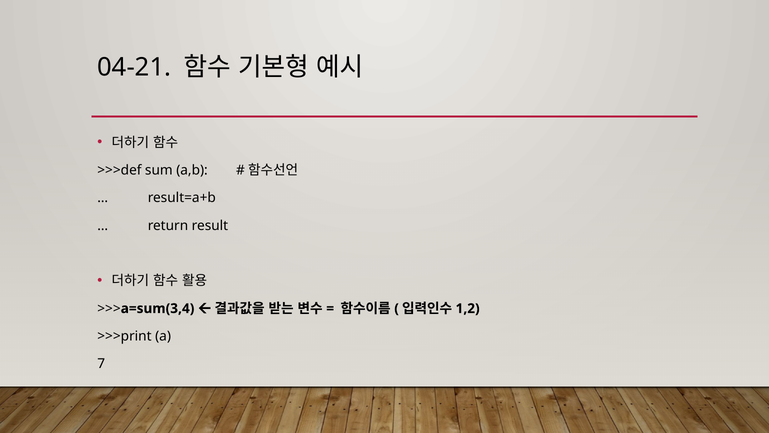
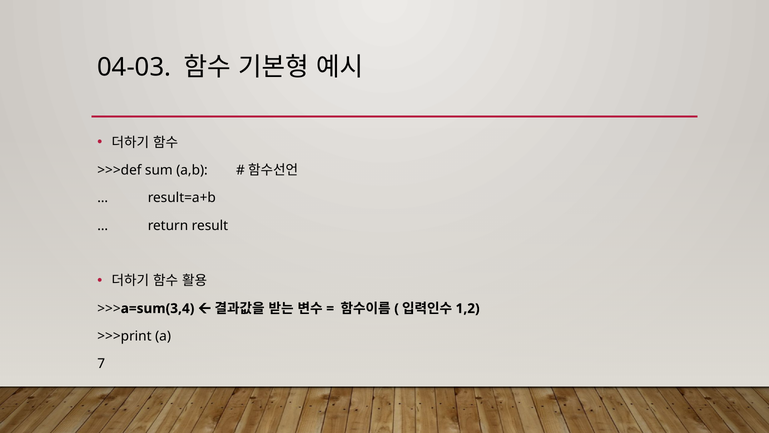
04-21: 04-21 -> 04-03 (134, 67)
